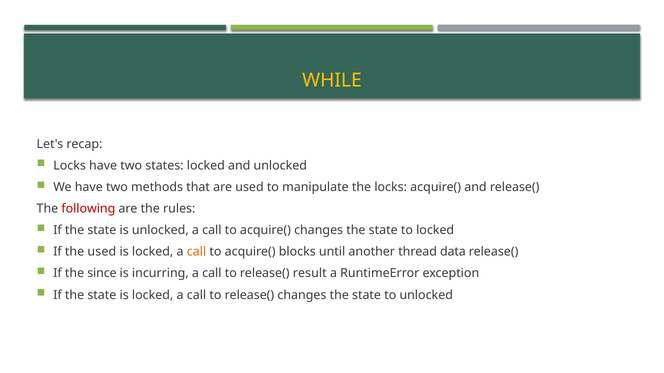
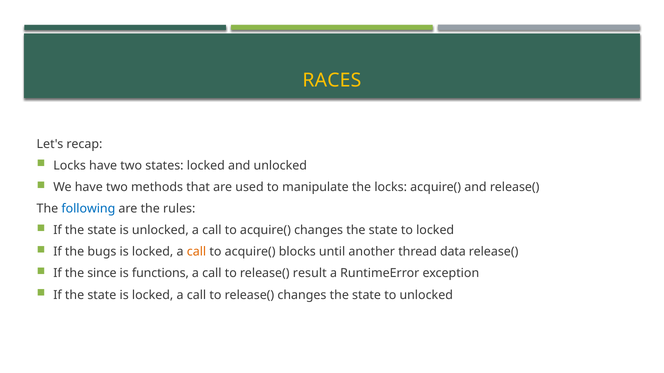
WHILE: WHILE -> RACES (332, 81)
following colour: red -> blue (88, 209)
the used: used -> bugs (102, 252)
incurring: incurring -> functions (160, 274)
